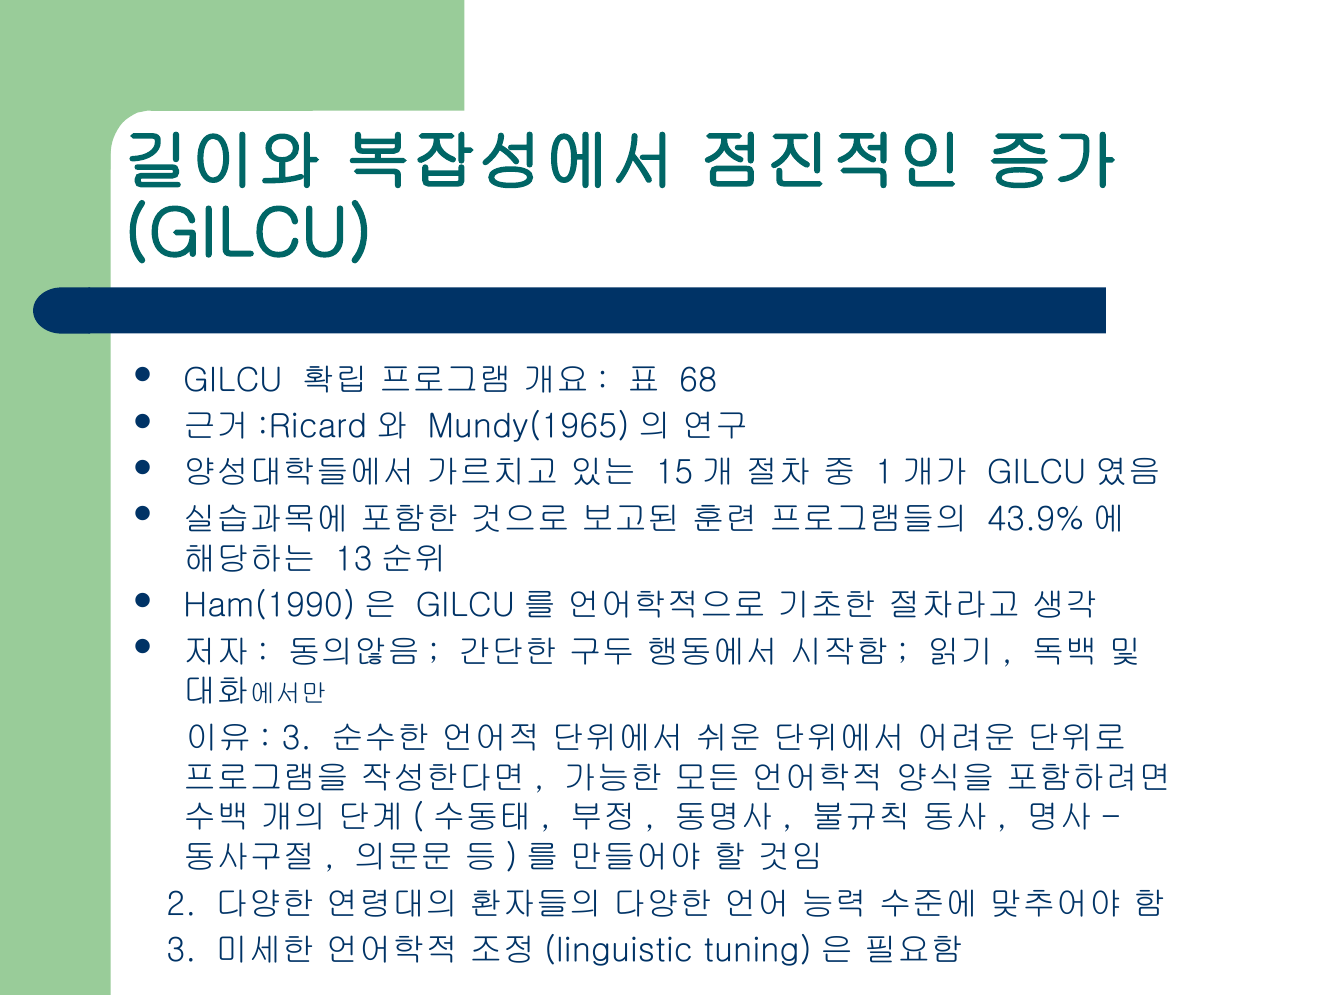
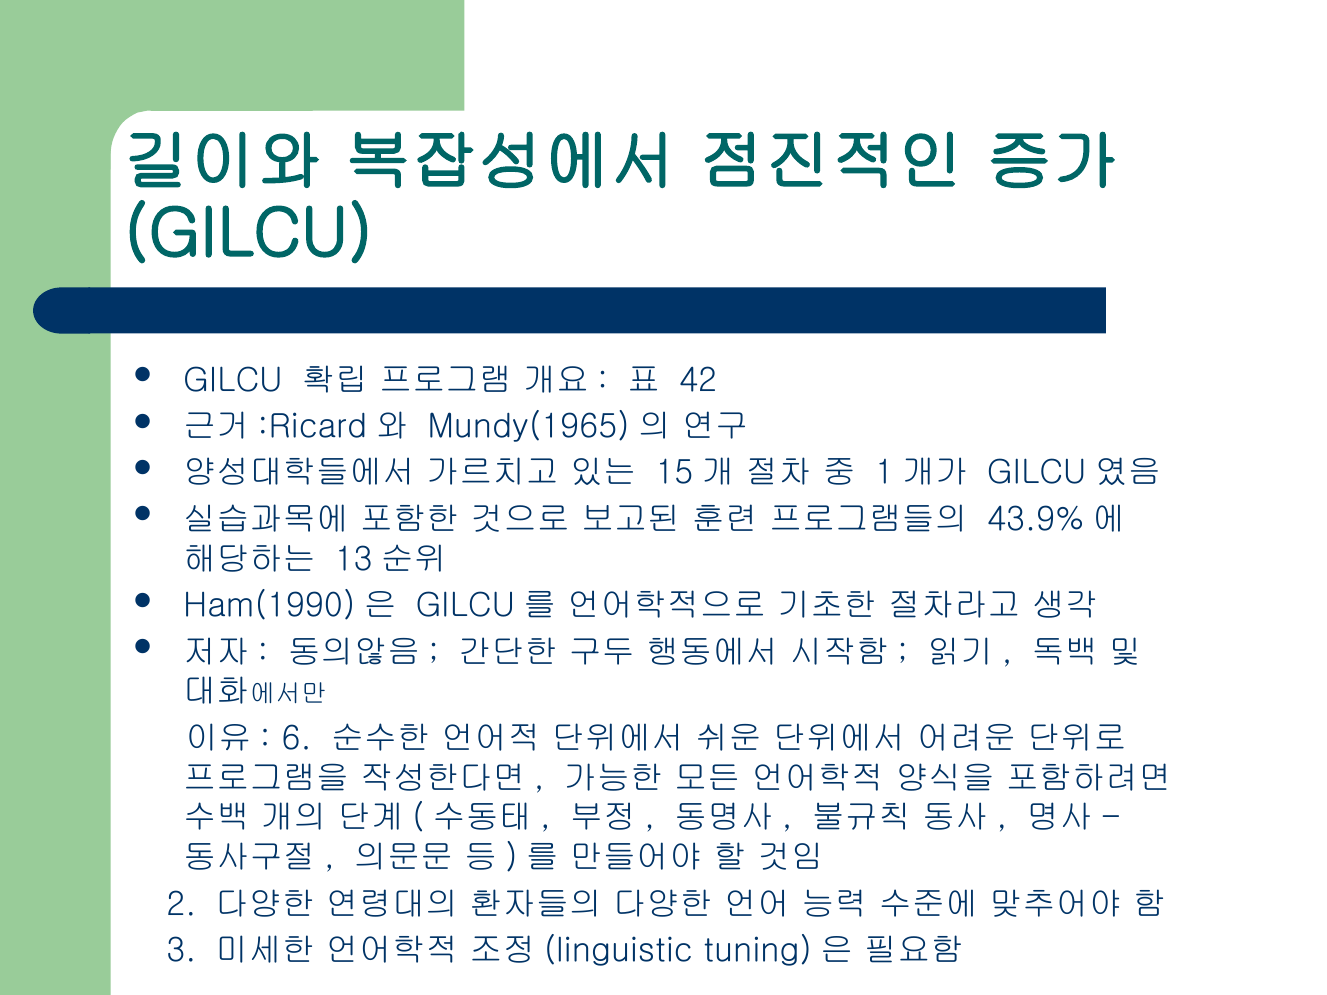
68: 68 -> 42 (698, 380)
3: 3 -> 6 (297, 738)
